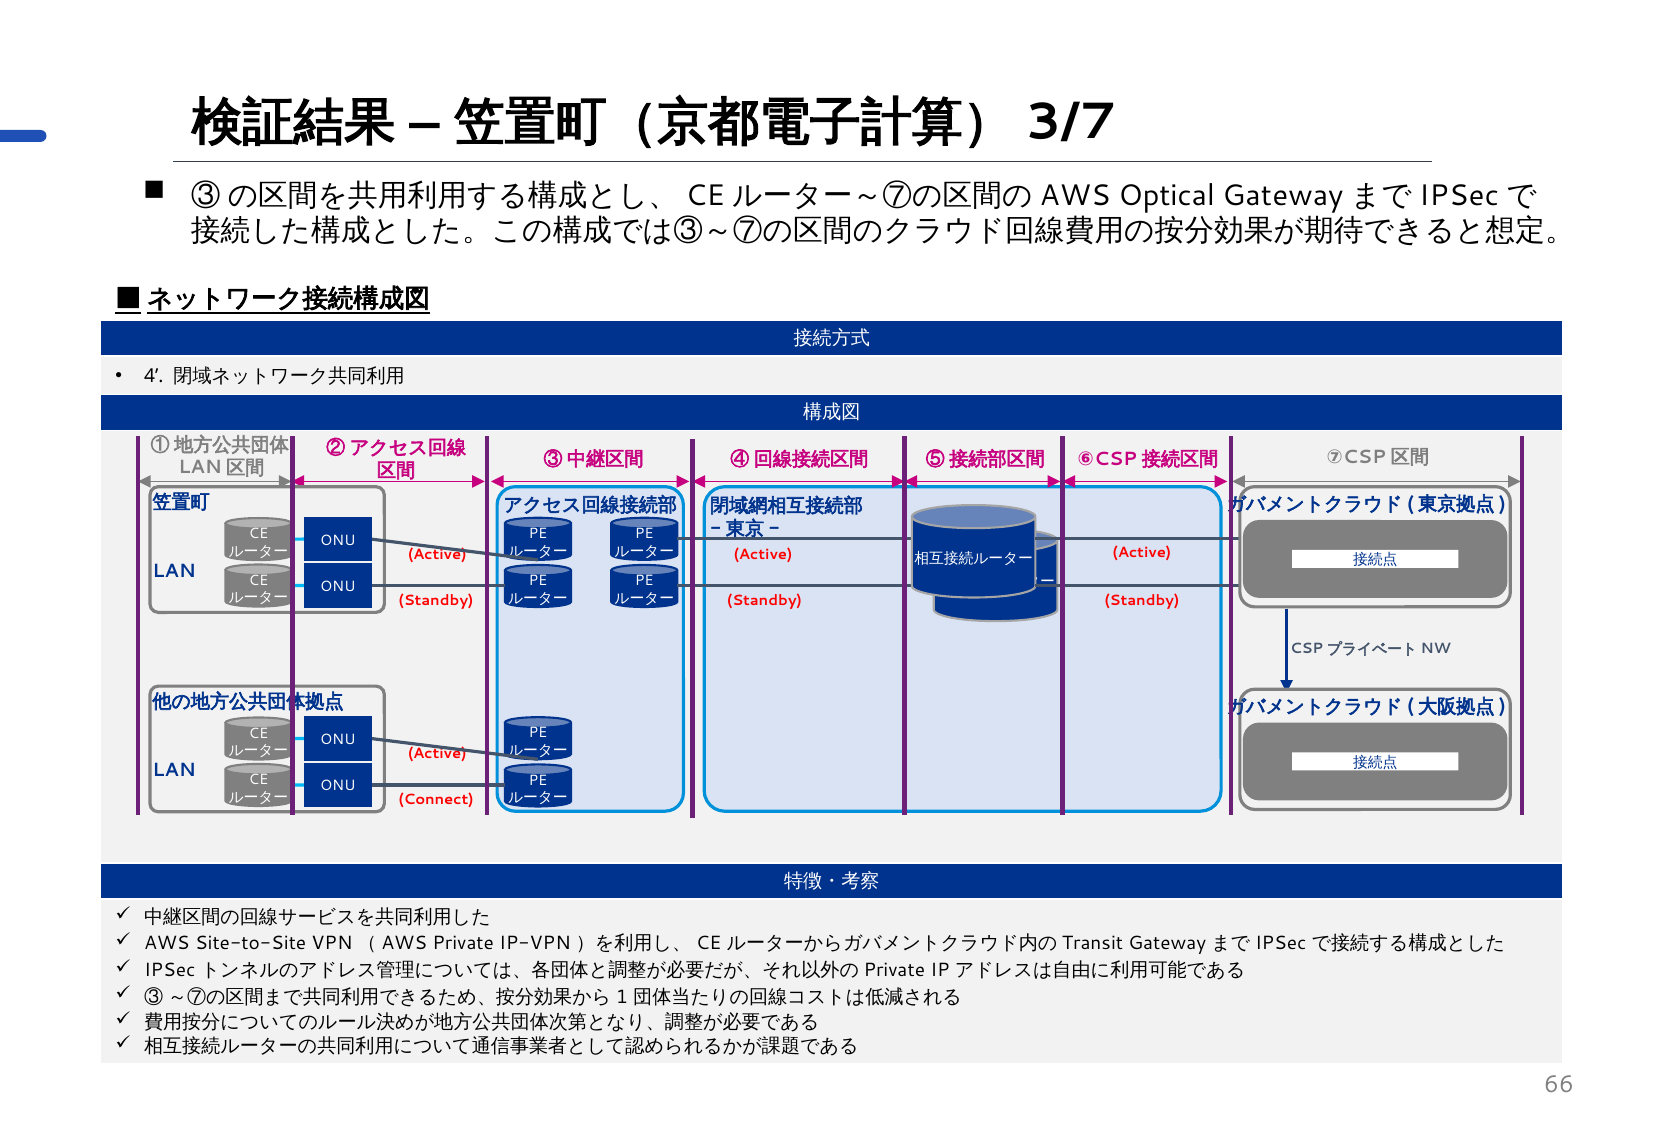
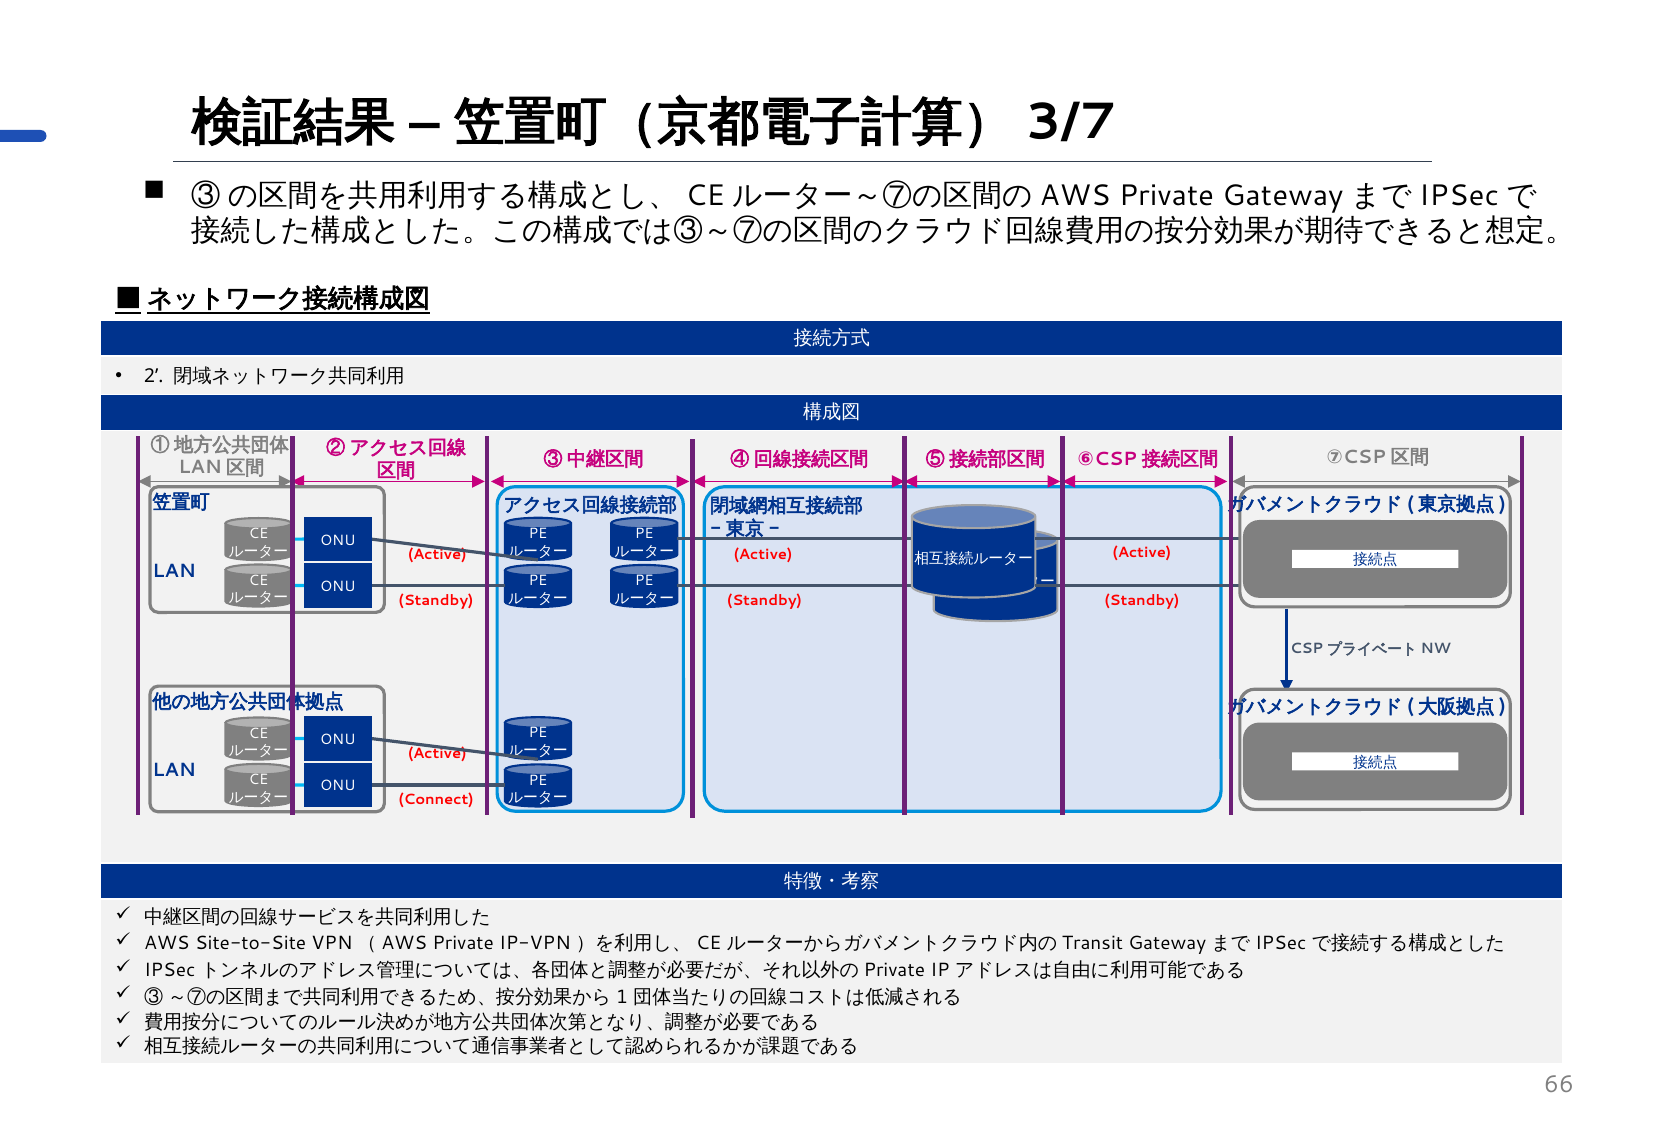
Optical: Optical -> Private (1167, 195)
4: 4 -> 2 (154, 376)
